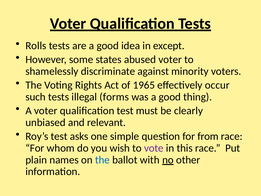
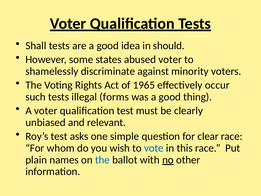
Rolls: Rolls -> Shall (36, 46)
except: except -> should (169, 46)
from: from -> clear (208, 136)
vote colour: purple -> blue (154, 148)
